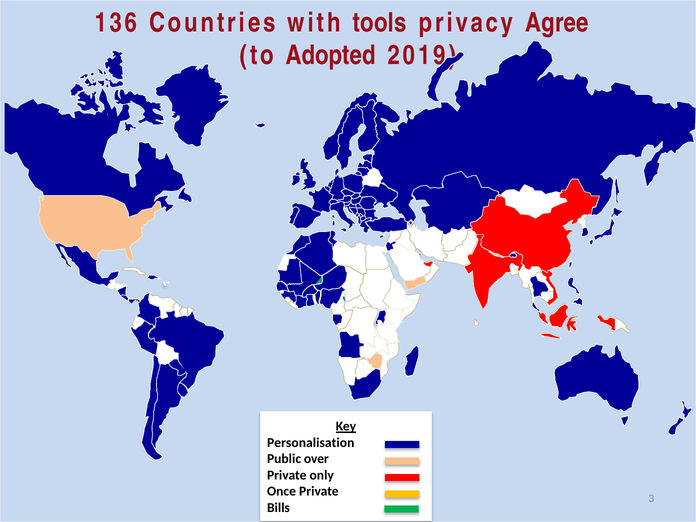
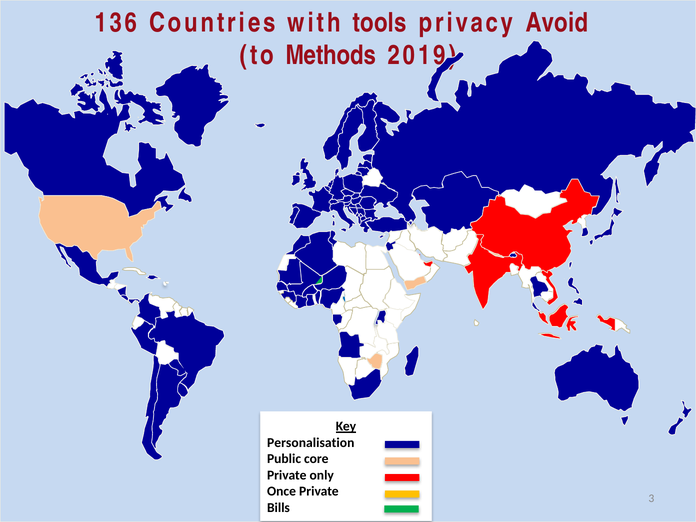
Agree: Agree -> Avoid (557, 23)
Adopted: Adopted -> Methods (331, 55)
over: over -> core (316, 459)
